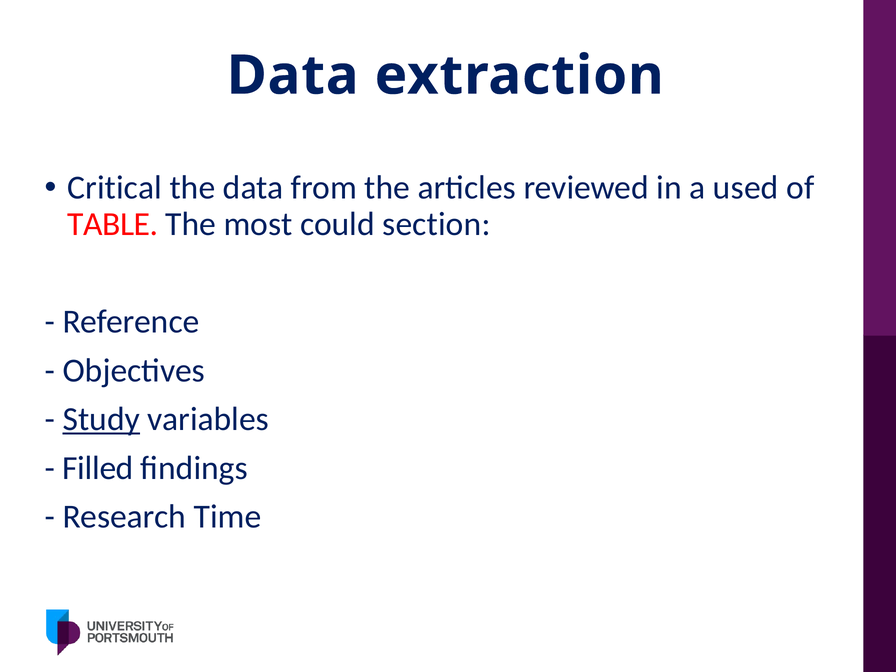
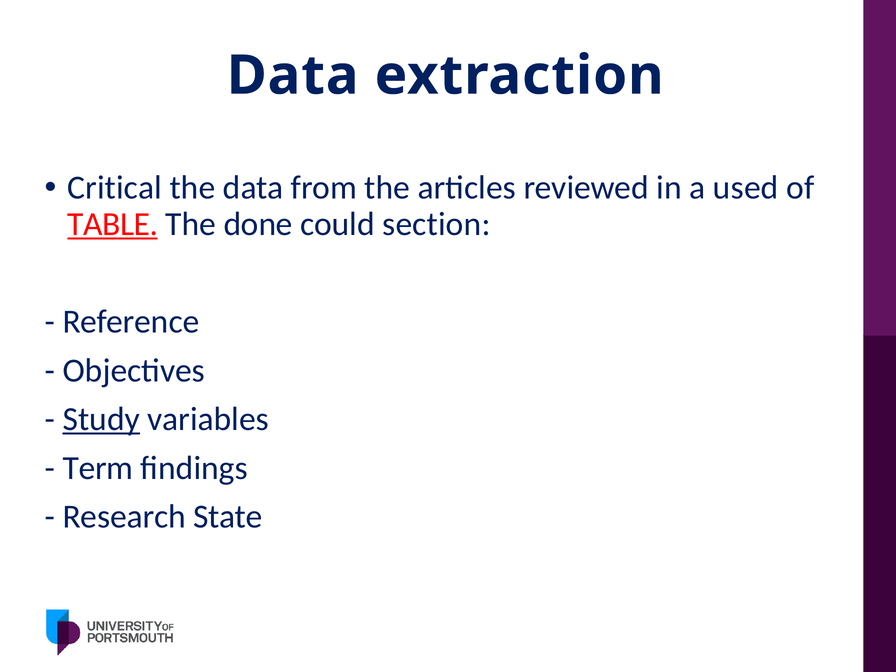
TABLE underline: none -> present (113, 224)
most: most -> done (258, 224)
Filled: Filled -> Term (98, 468)
Time: Time -> State (228, 517)
